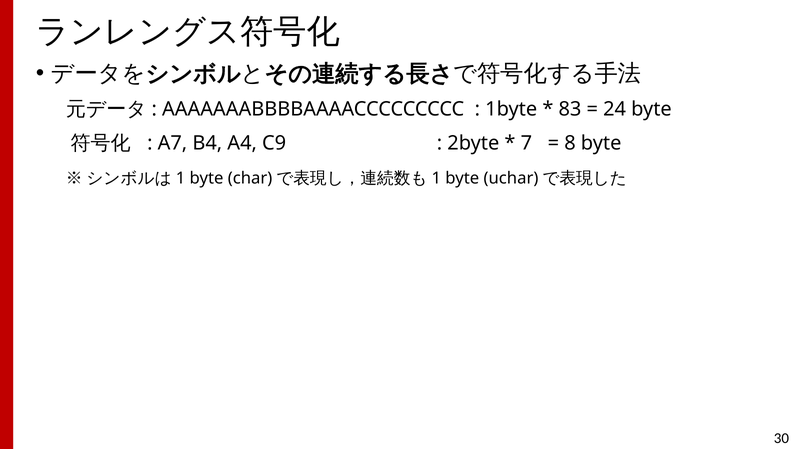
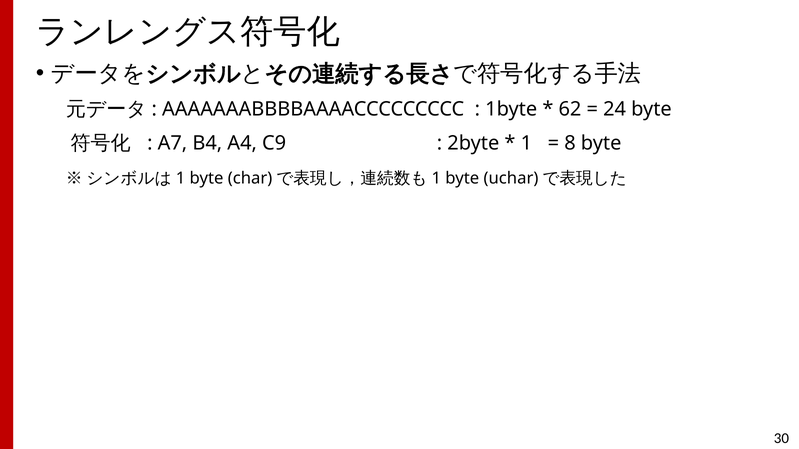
83: 83 -> 62 (570, 109)
7: 7 -> 1 (526, 143)
